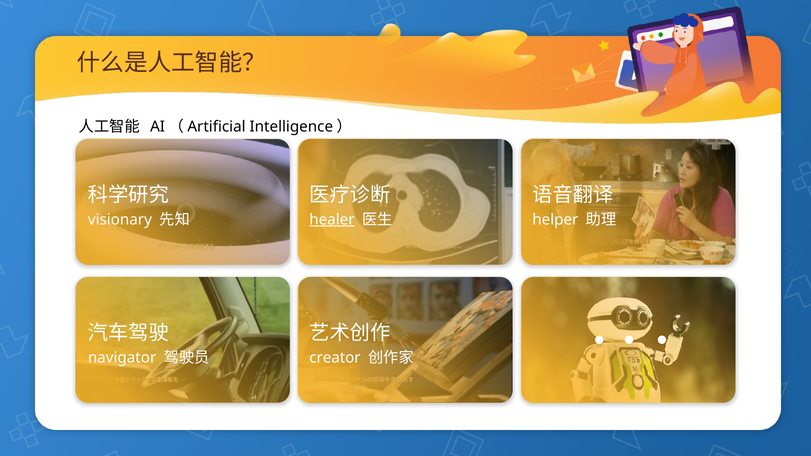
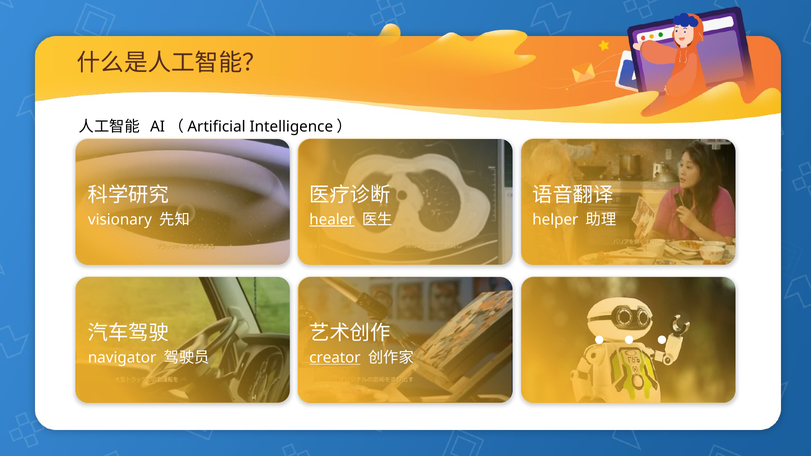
creator underline: none -> present (335, 358)
